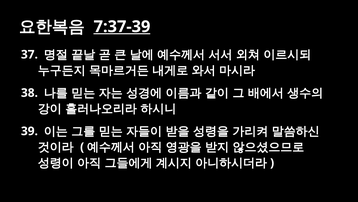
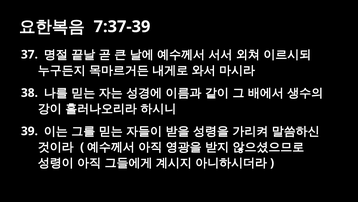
7:37-39 underline: present -> none (122, 27)
